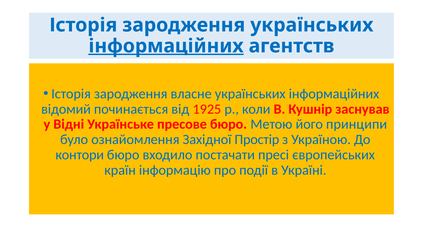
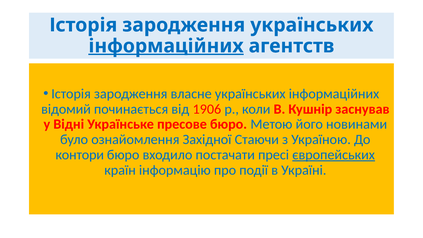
1925: 1925 -> 1906 (207, 109)
принципи: принципи -> новинами (357, 124)
Простір: Простір -> Стаючи (257, 140)
європейських underline: none -> present (334, 155)
